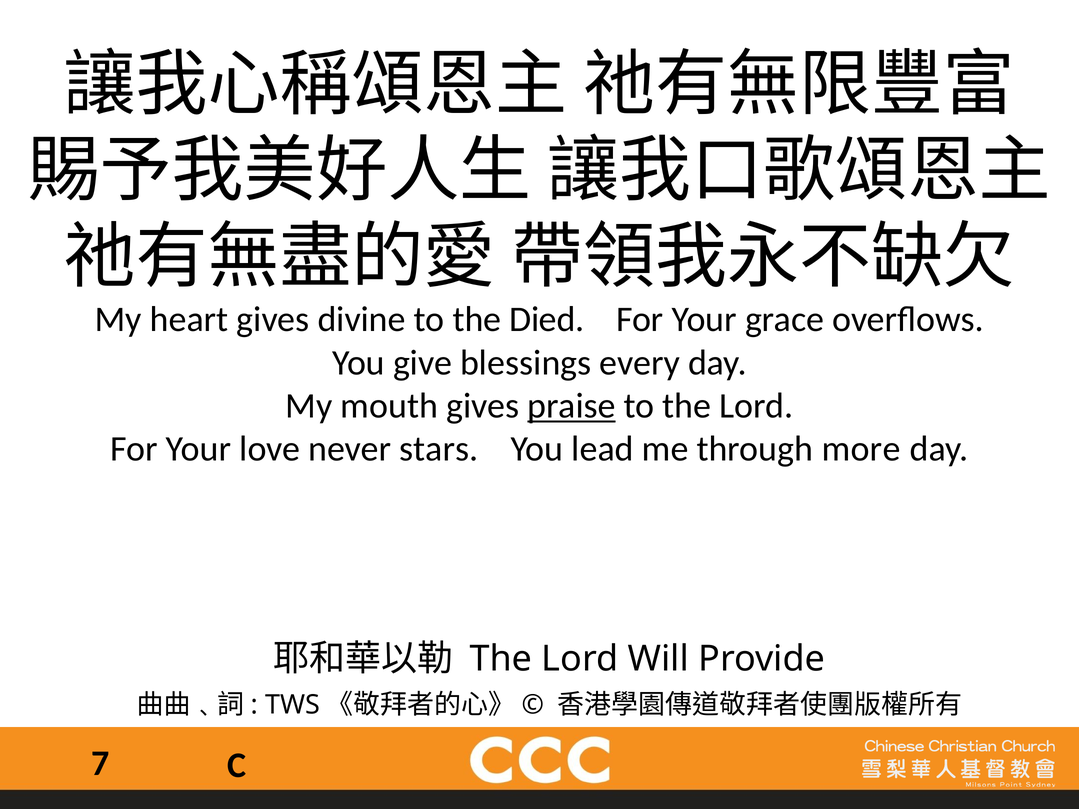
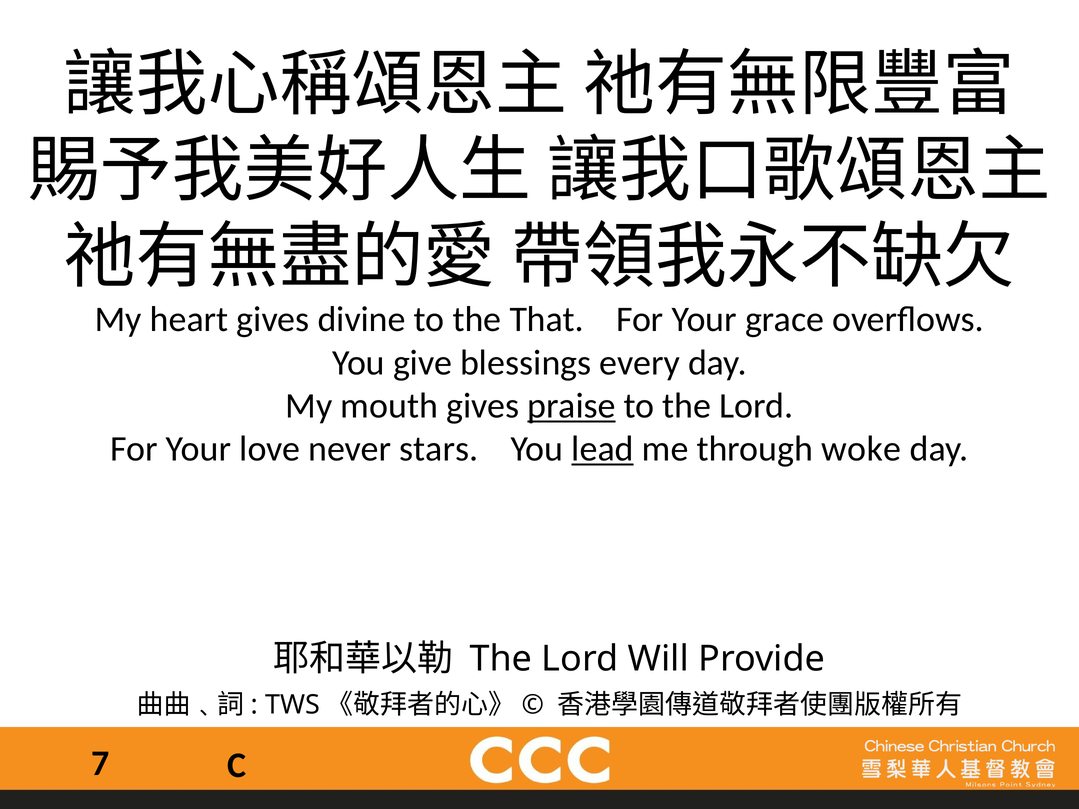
Died: Died -> That (547, 320)
lead underline: none -> present (603, 449)
more: more -> woke (861, 449)
